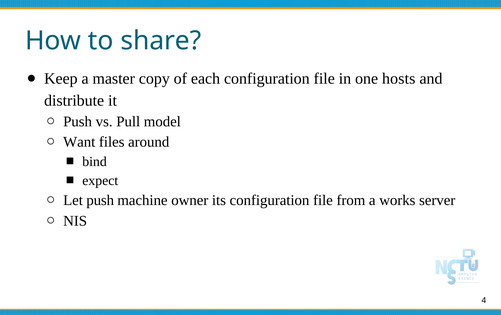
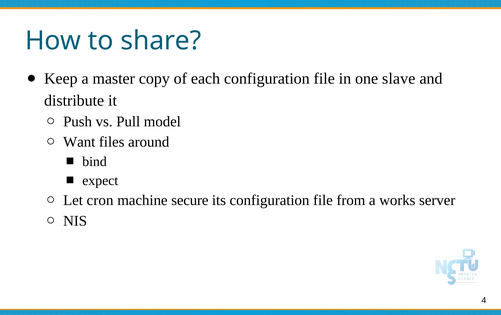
hosts: hosts -> slave (399, 79)
Let push: push -> cron (100, 201)
owner: owner -> secure (190, 201)
